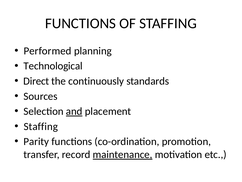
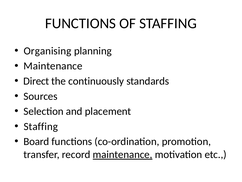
Performed: Performed -> Organising (48, 51)
Technological: Technological -> Maintenance (53, 66)
and underline: present -> none (74, 111)
Parity: Parity -> Board (36, 141)
